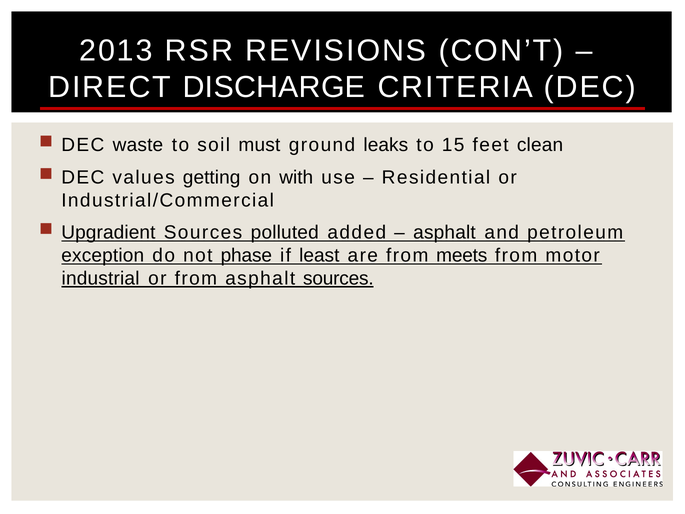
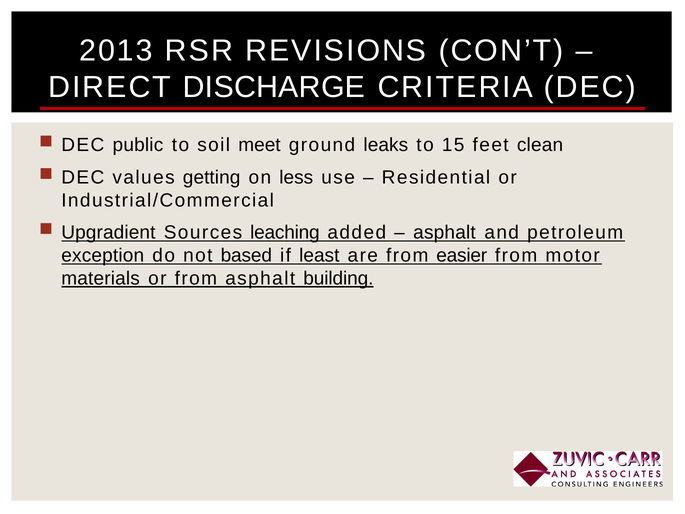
waste: waste -> public (138, 145)
must: must -> meet (259, 145)
with: with -> less (296, 177)
polluted: polluted -> leaching (285, 233)
phase: phase -> based (246, 255)
meets: meets -> easier (462, 255)
industrial: industrial -> materials (101, 278)
asphalt sources: sources -> building (338, 278)
